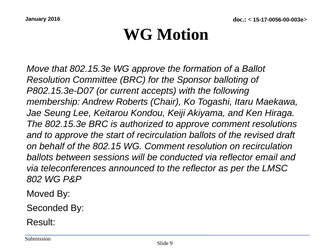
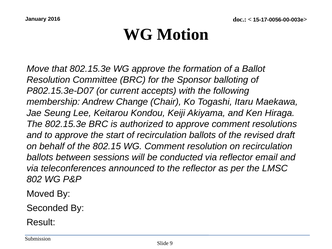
Roberts: Roberts -> Change (132, 102)
